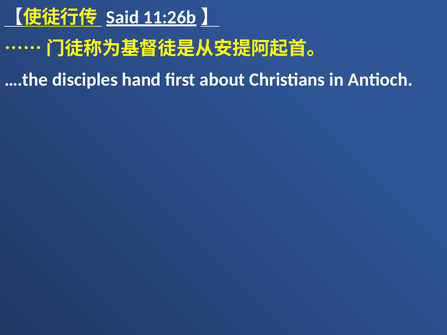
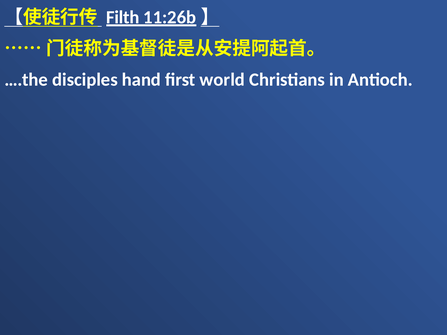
Said: Said -> Filth (123, 17)
about: about -> world (222, 80)
